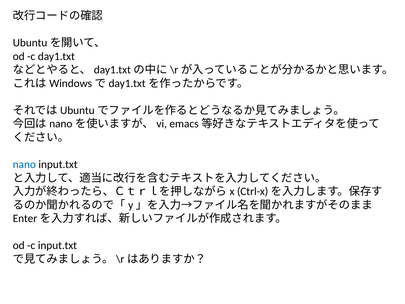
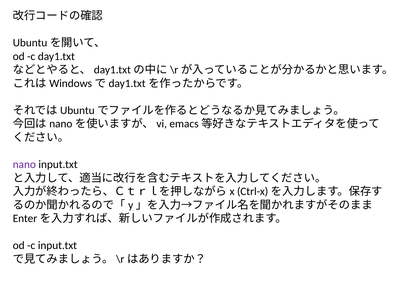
nano colour: blue -> purple (24, 164)
